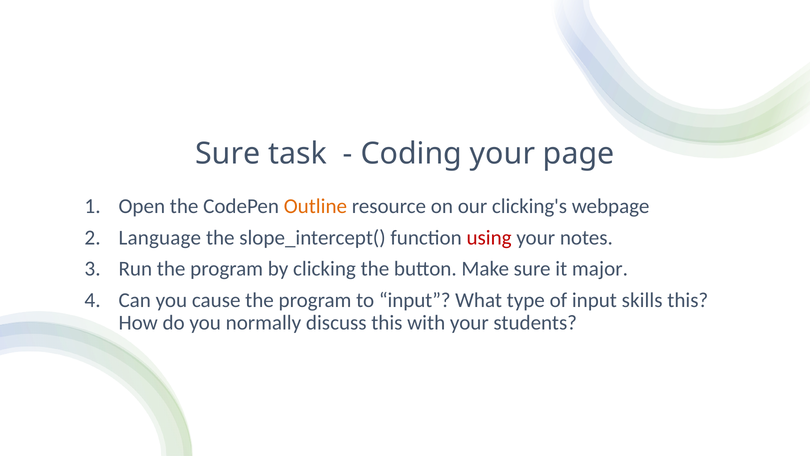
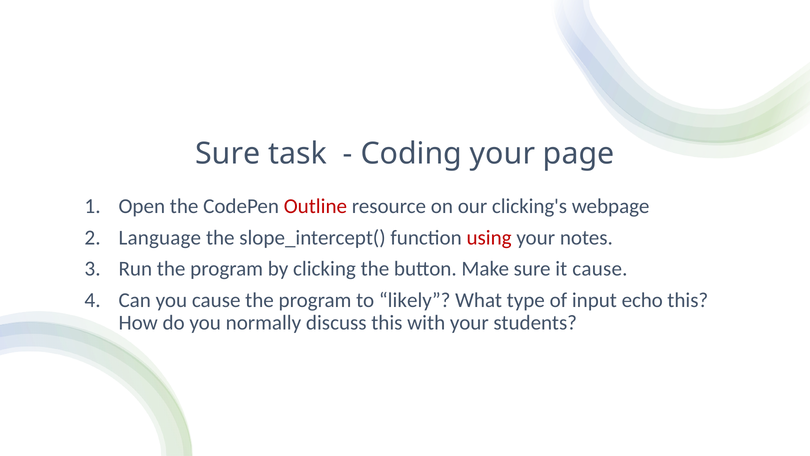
Outline colour: orange -> red (315, 206)
it major: major -> cause (600, 269)
to input: input -> likely (415, 300)
skills: skills -> echo (642, 300)
